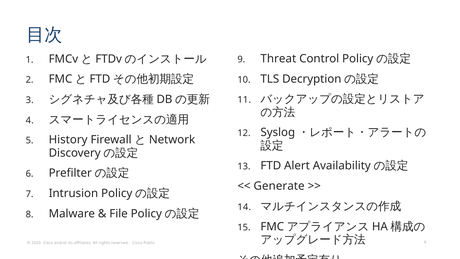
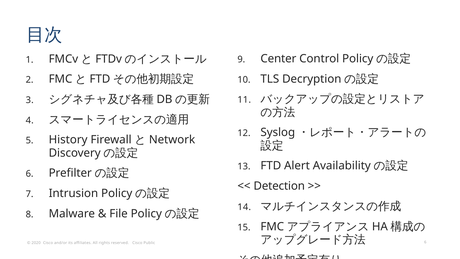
Threat: Threat -> Center (278, 59)
Generate: Generate -> Detection (279, 186)
